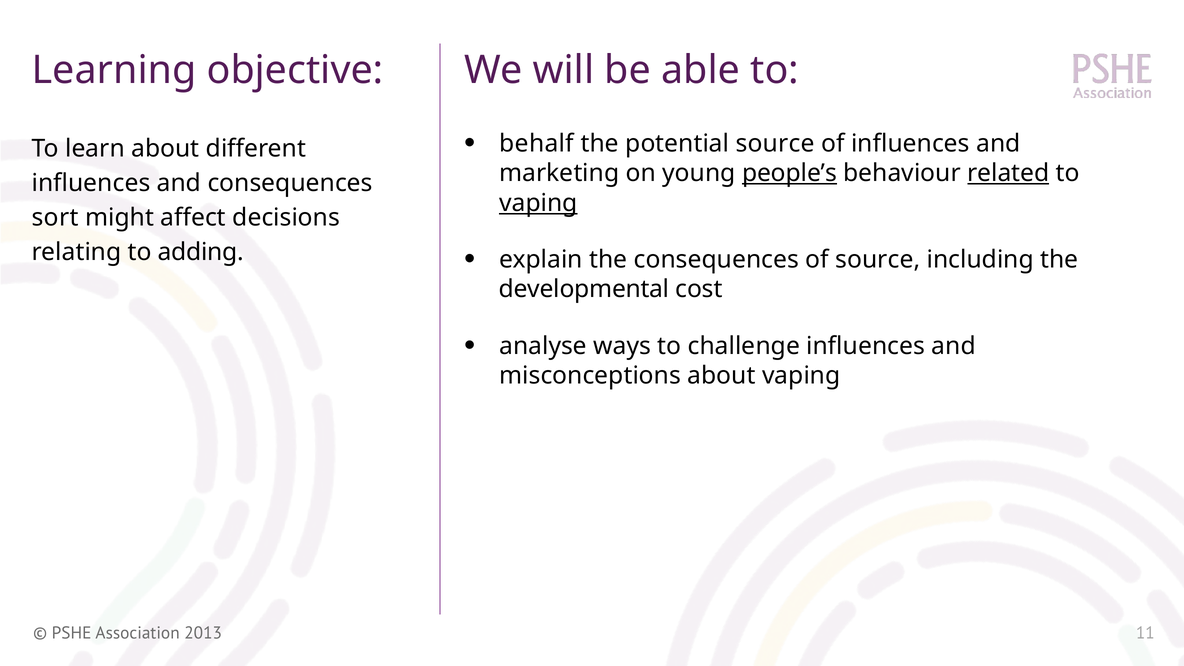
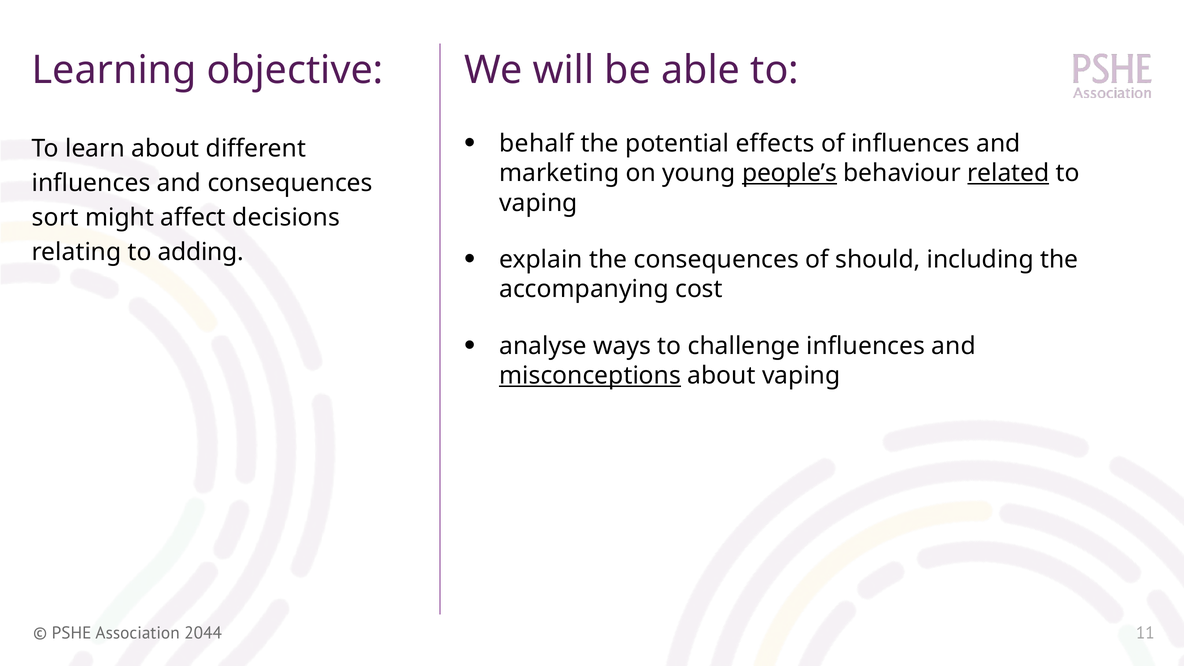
potential source: source -> effects (775, 144)
vaping underline: present -> none (538, 203)
of source: source -> should (878, 260)
developmental: developmental -> accompanying (584, 289)
misconceptions underline: none -> present (590, 376)
2013: 2013 -> 2044 (203, 633)
